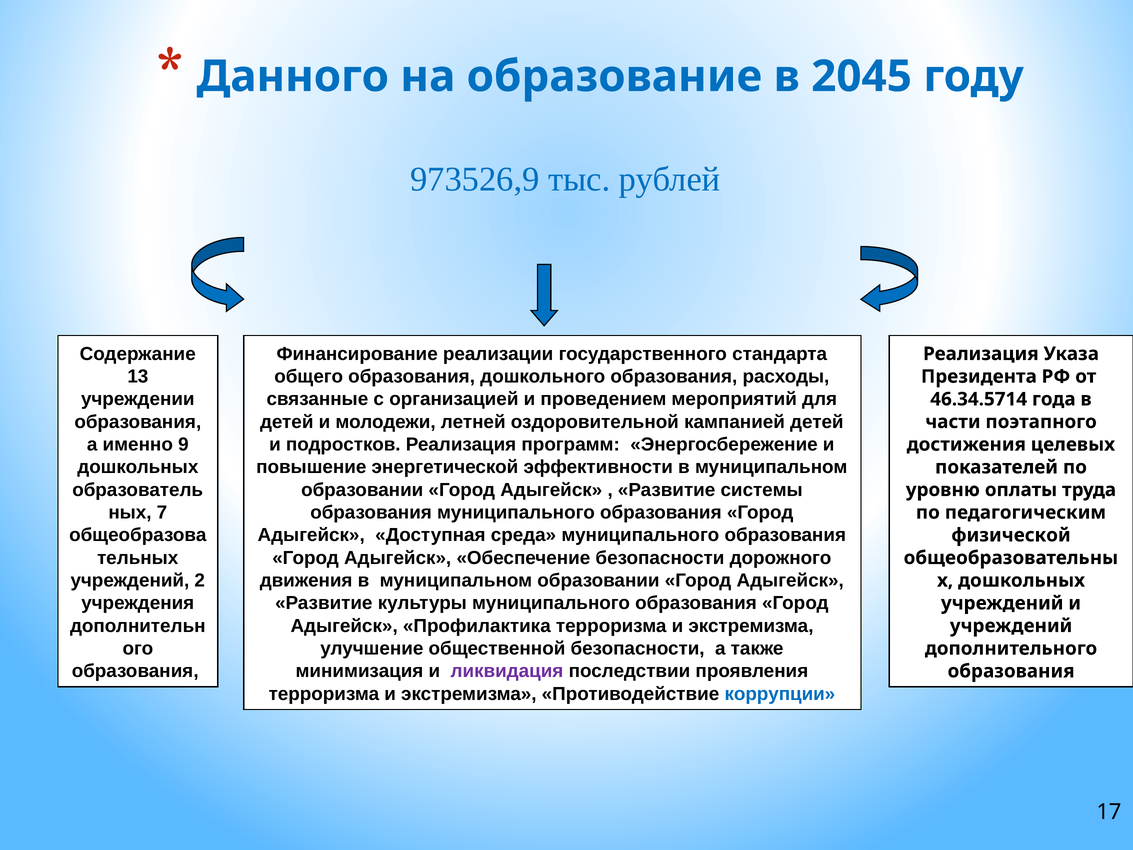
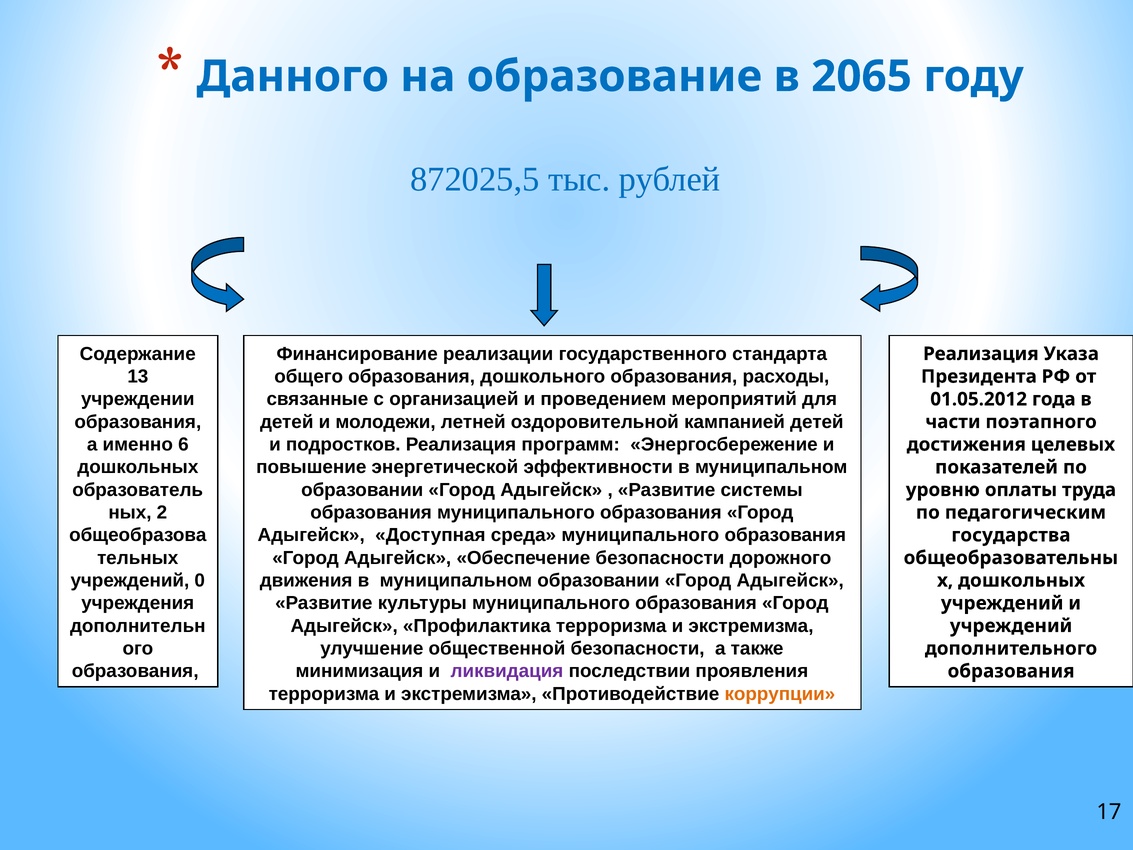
2045: 2045 -> 2065 (862, 76)
973526,9: 973526,9 -> 872025,5 (475, 179)
46.34.5714: 46.34.5714 -> 01.05.2012 (979, 399)
9: 9 -> 6 (183, 444)
7: 7 -> 2 (162, 512)
физической: физической -> государства (1011, 535)
2: 2 -> 0 (200, 580)
коррупции colour: blue -> orange (780, 694)
